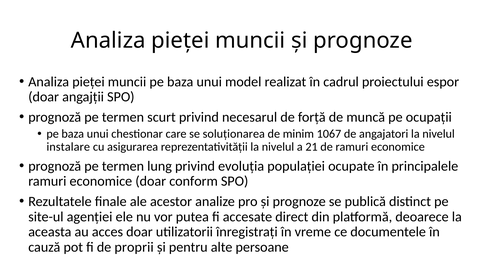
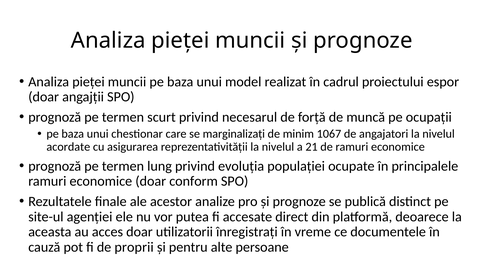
soluționarea: soluționarea -> marginalizați (234, 134)
instalare: instalare -> acordate (68, 147)
